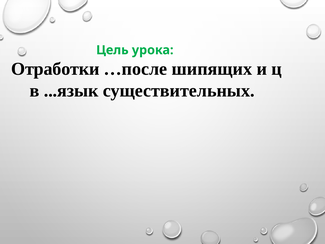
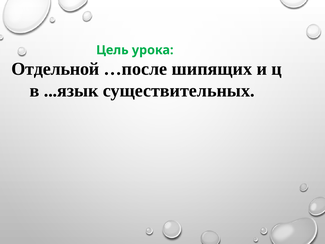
Отработки: Отработки -> Отдельной (55, 69)
